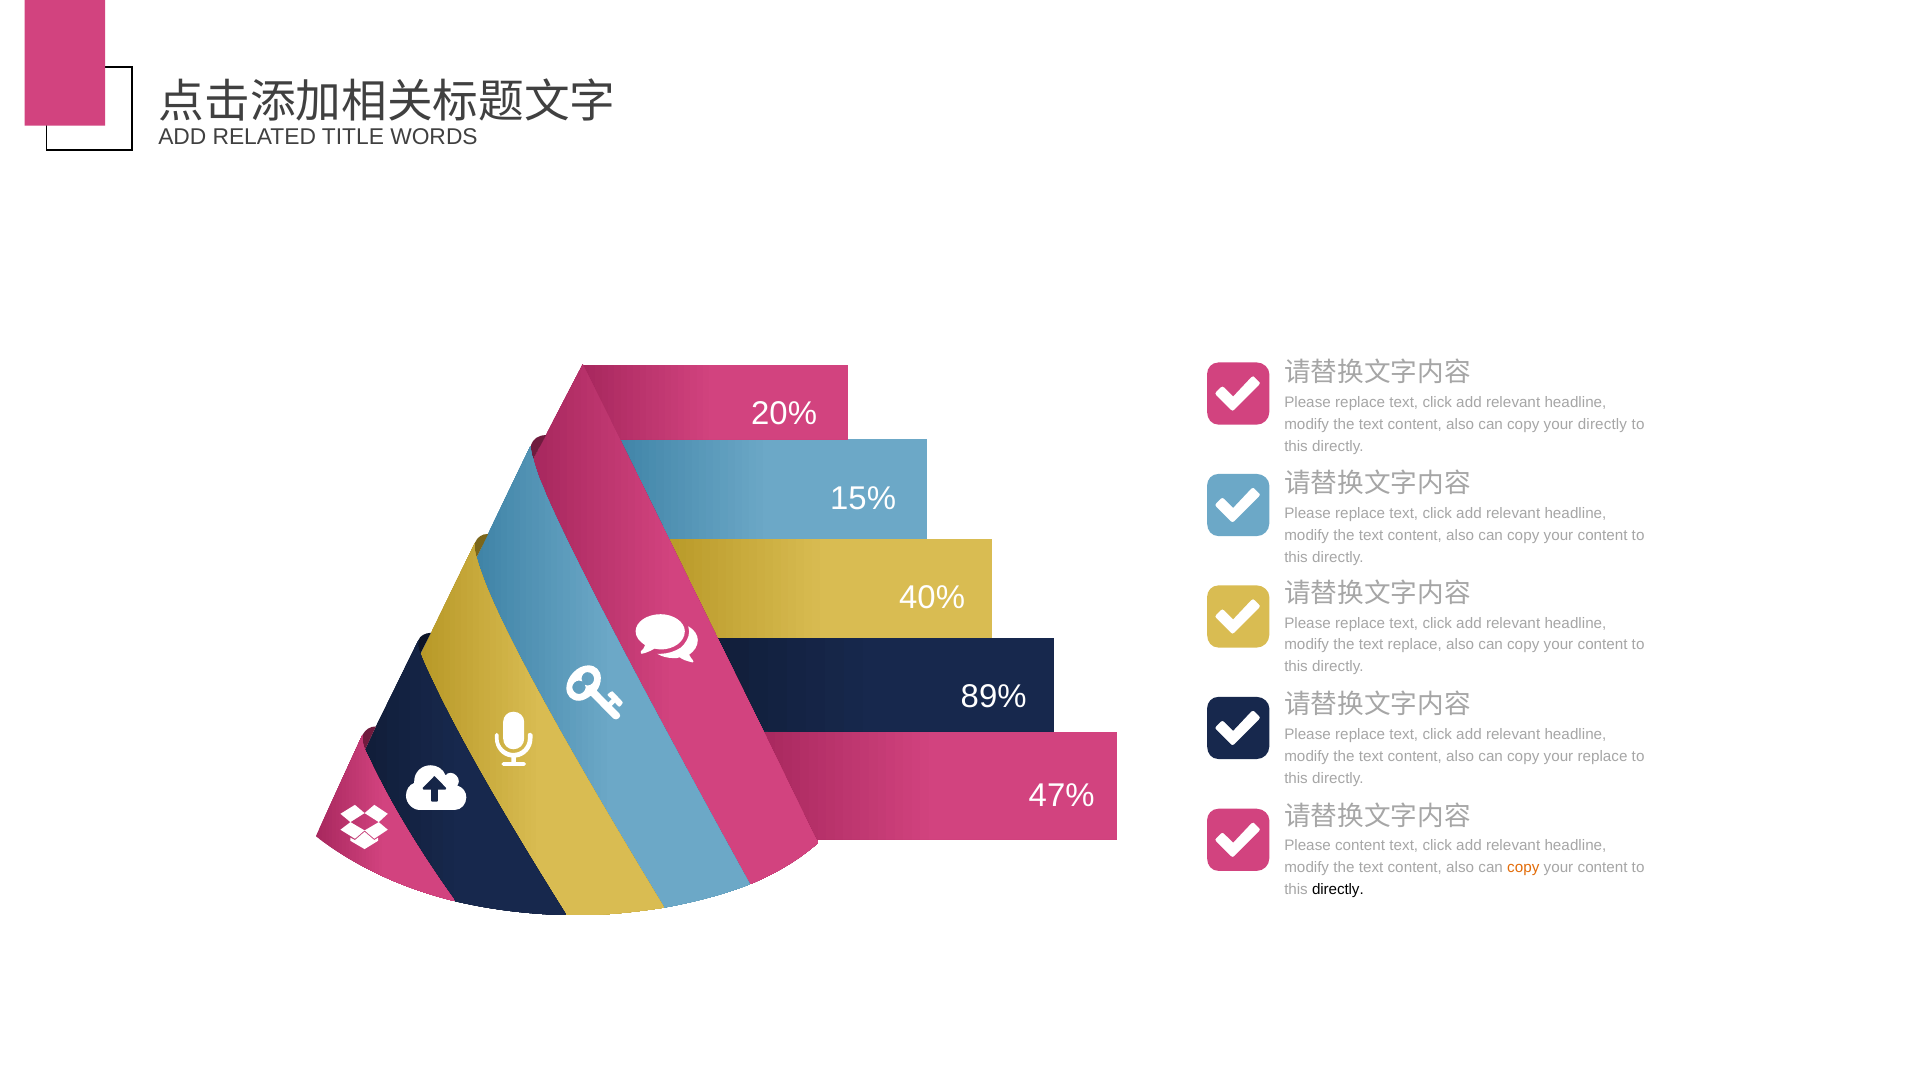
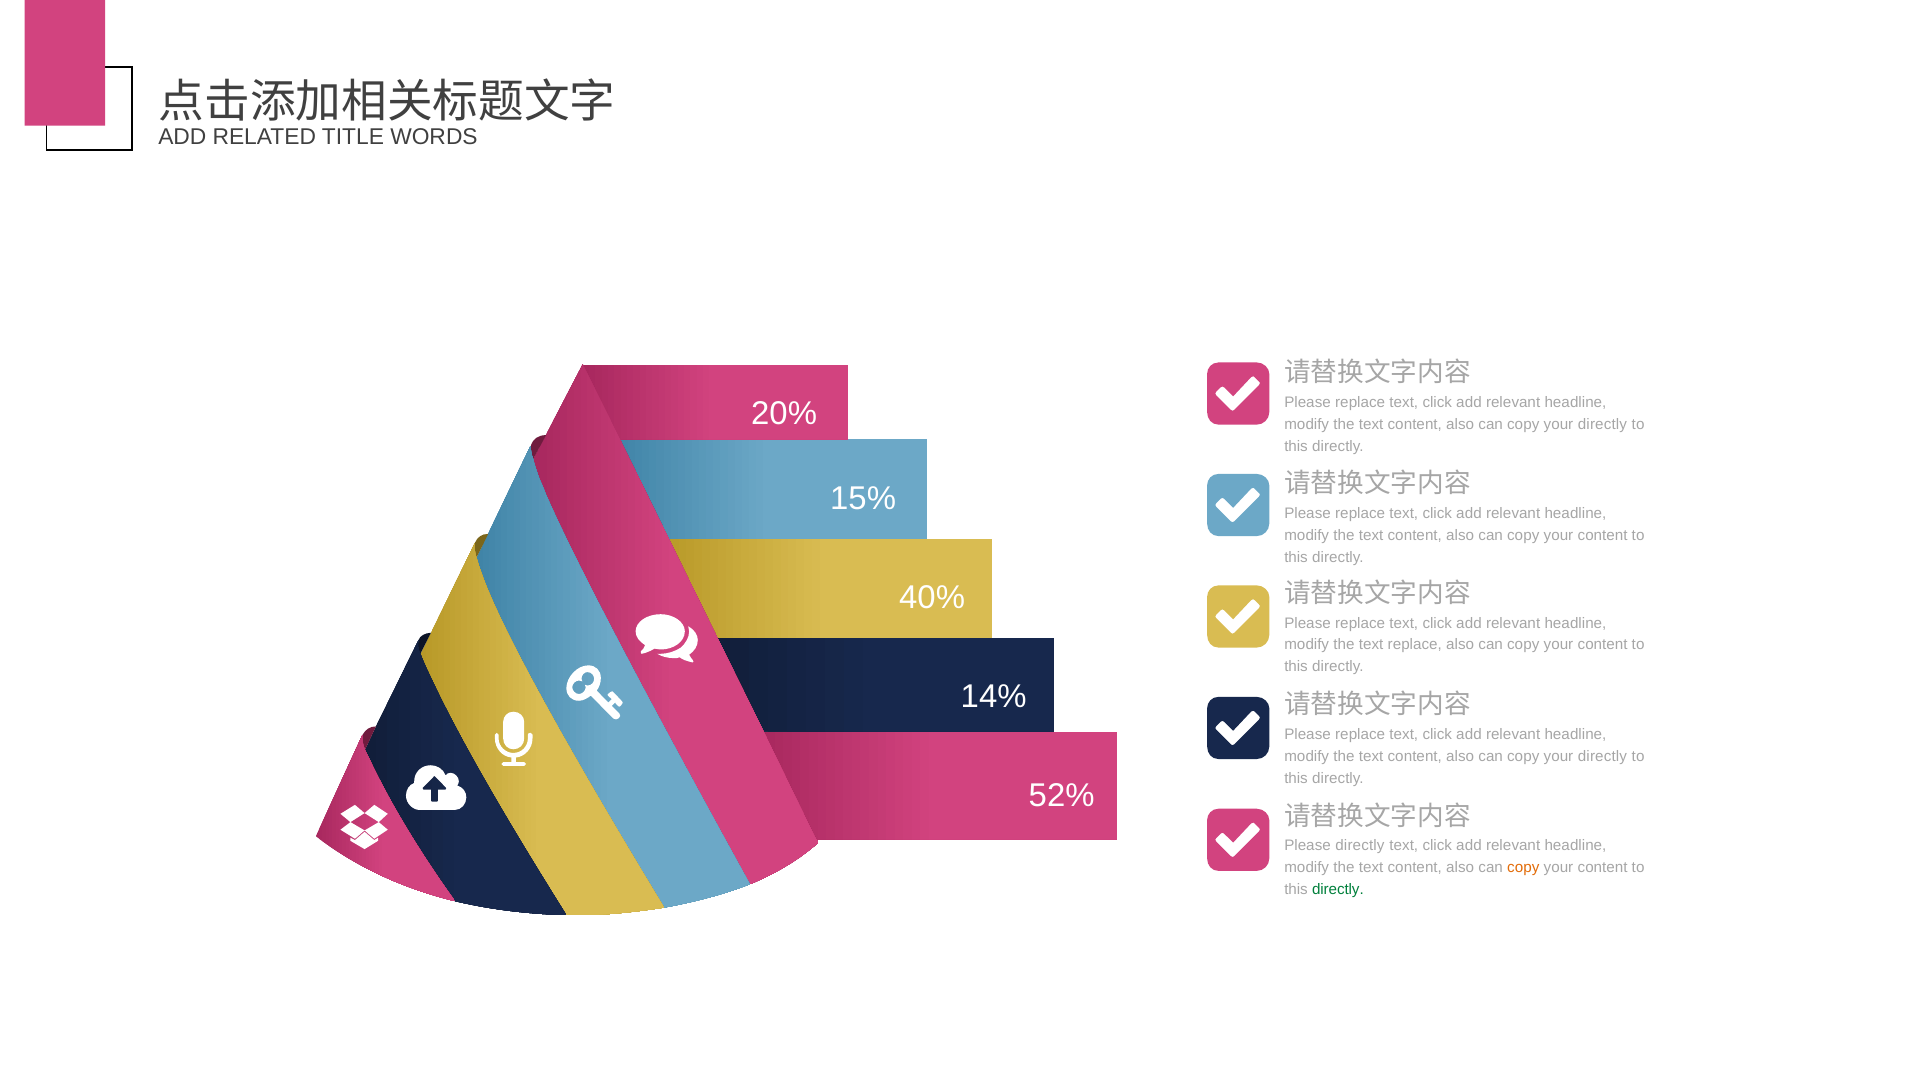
89%: 89% -> 14% (994, 696)
replace: replace -> directly (1602, 756)
47%: 47% -> 52% (1062, 796)
Please content: content -> directly (1360, 846)
directly colour: black -> green (1338, 889)
